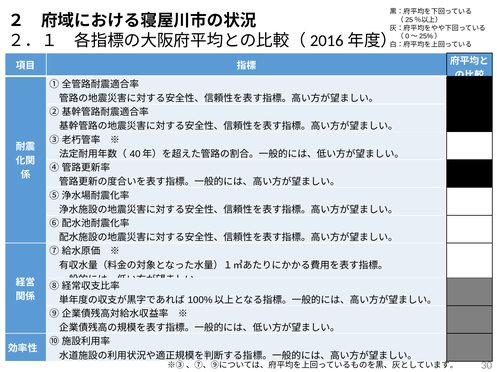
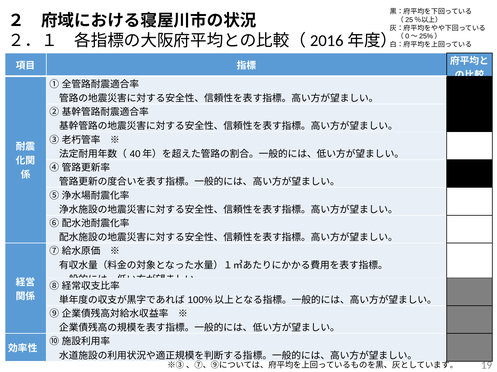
30: 30 -> 19 (487, 366)
